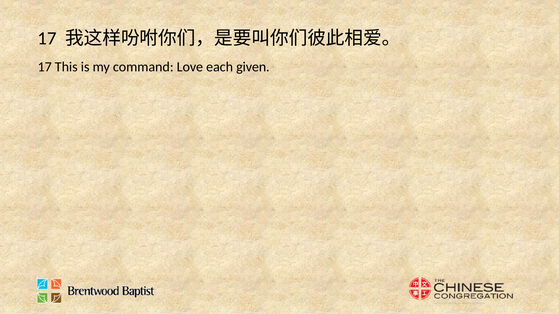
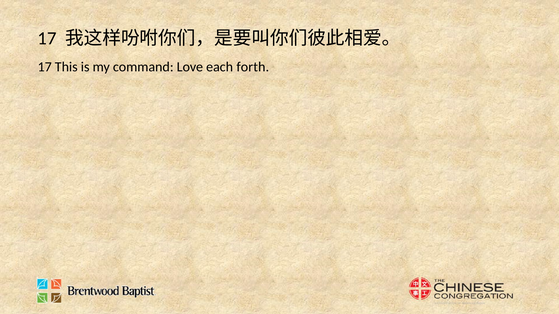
given: given -> forth (253, 67)
